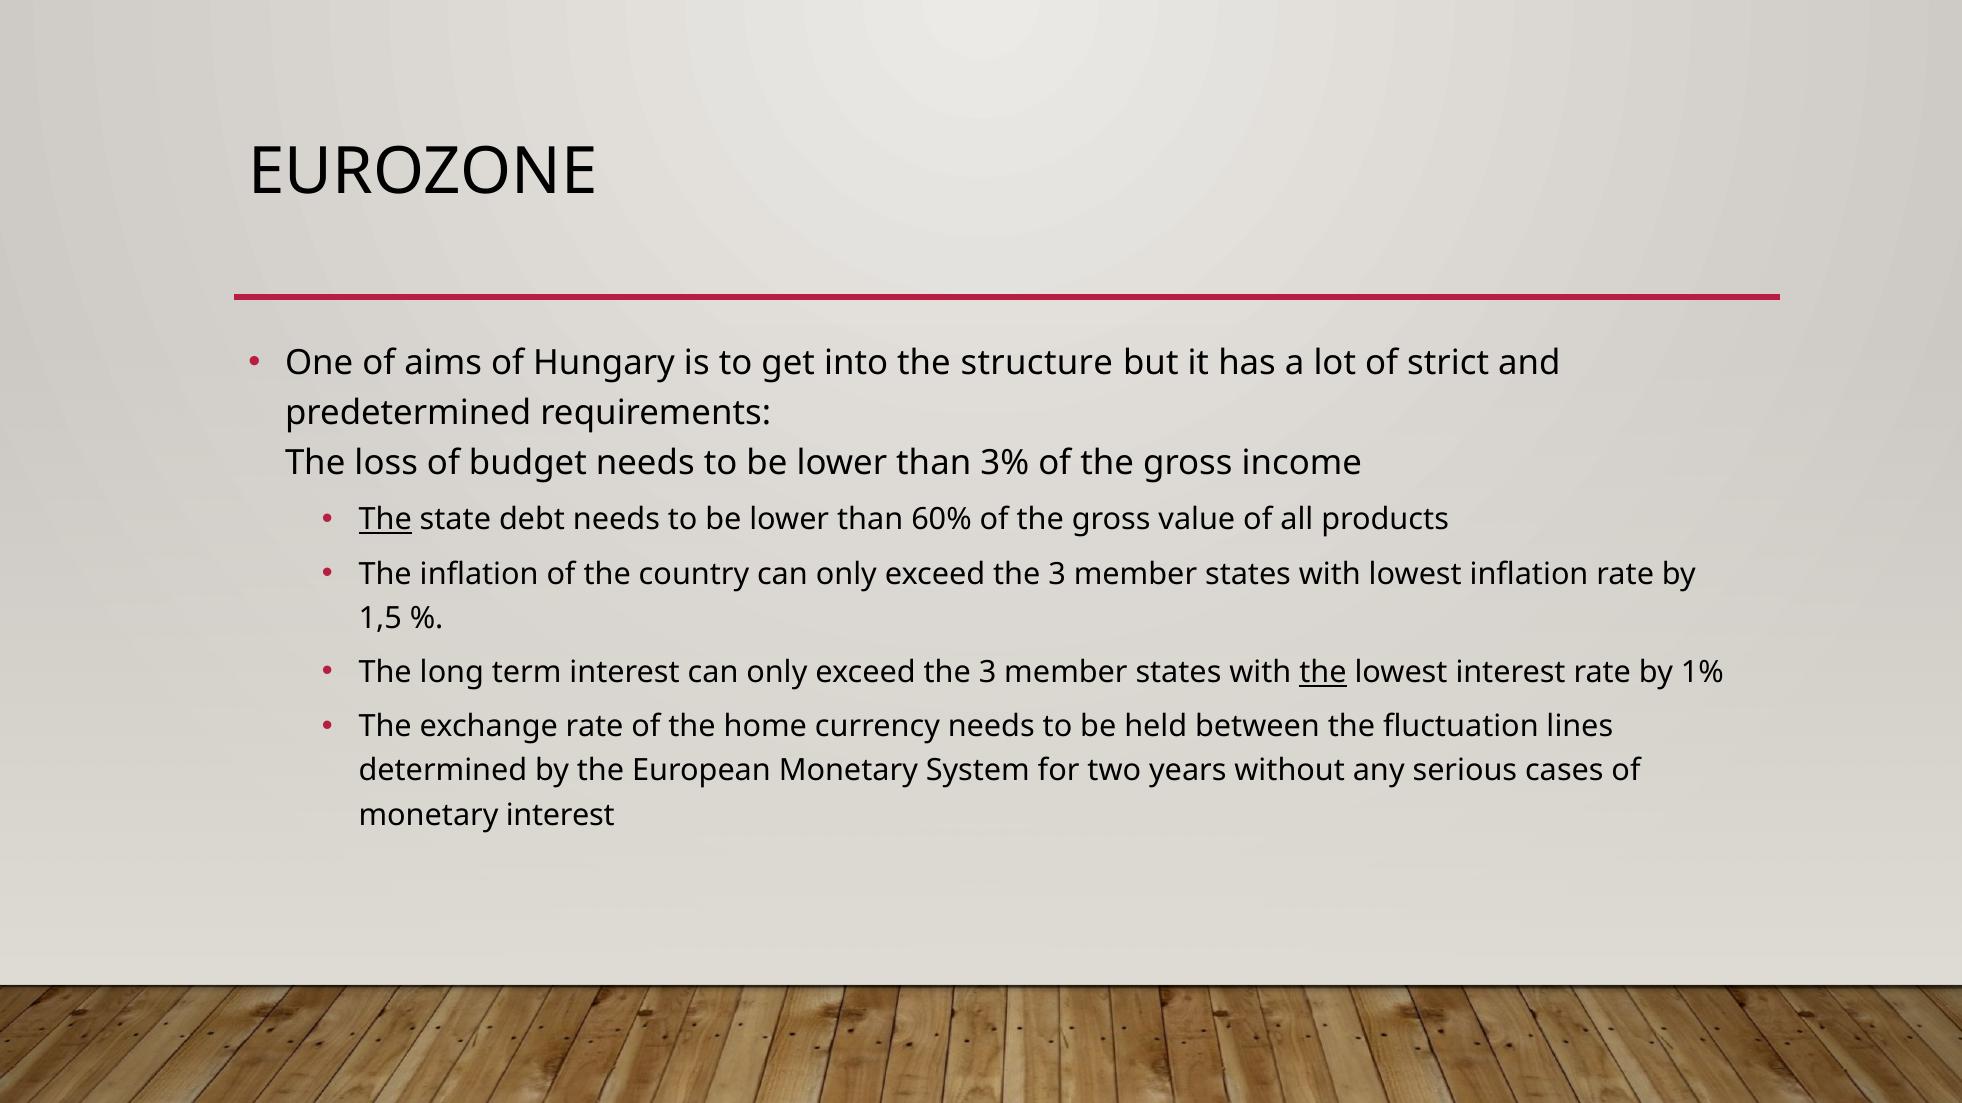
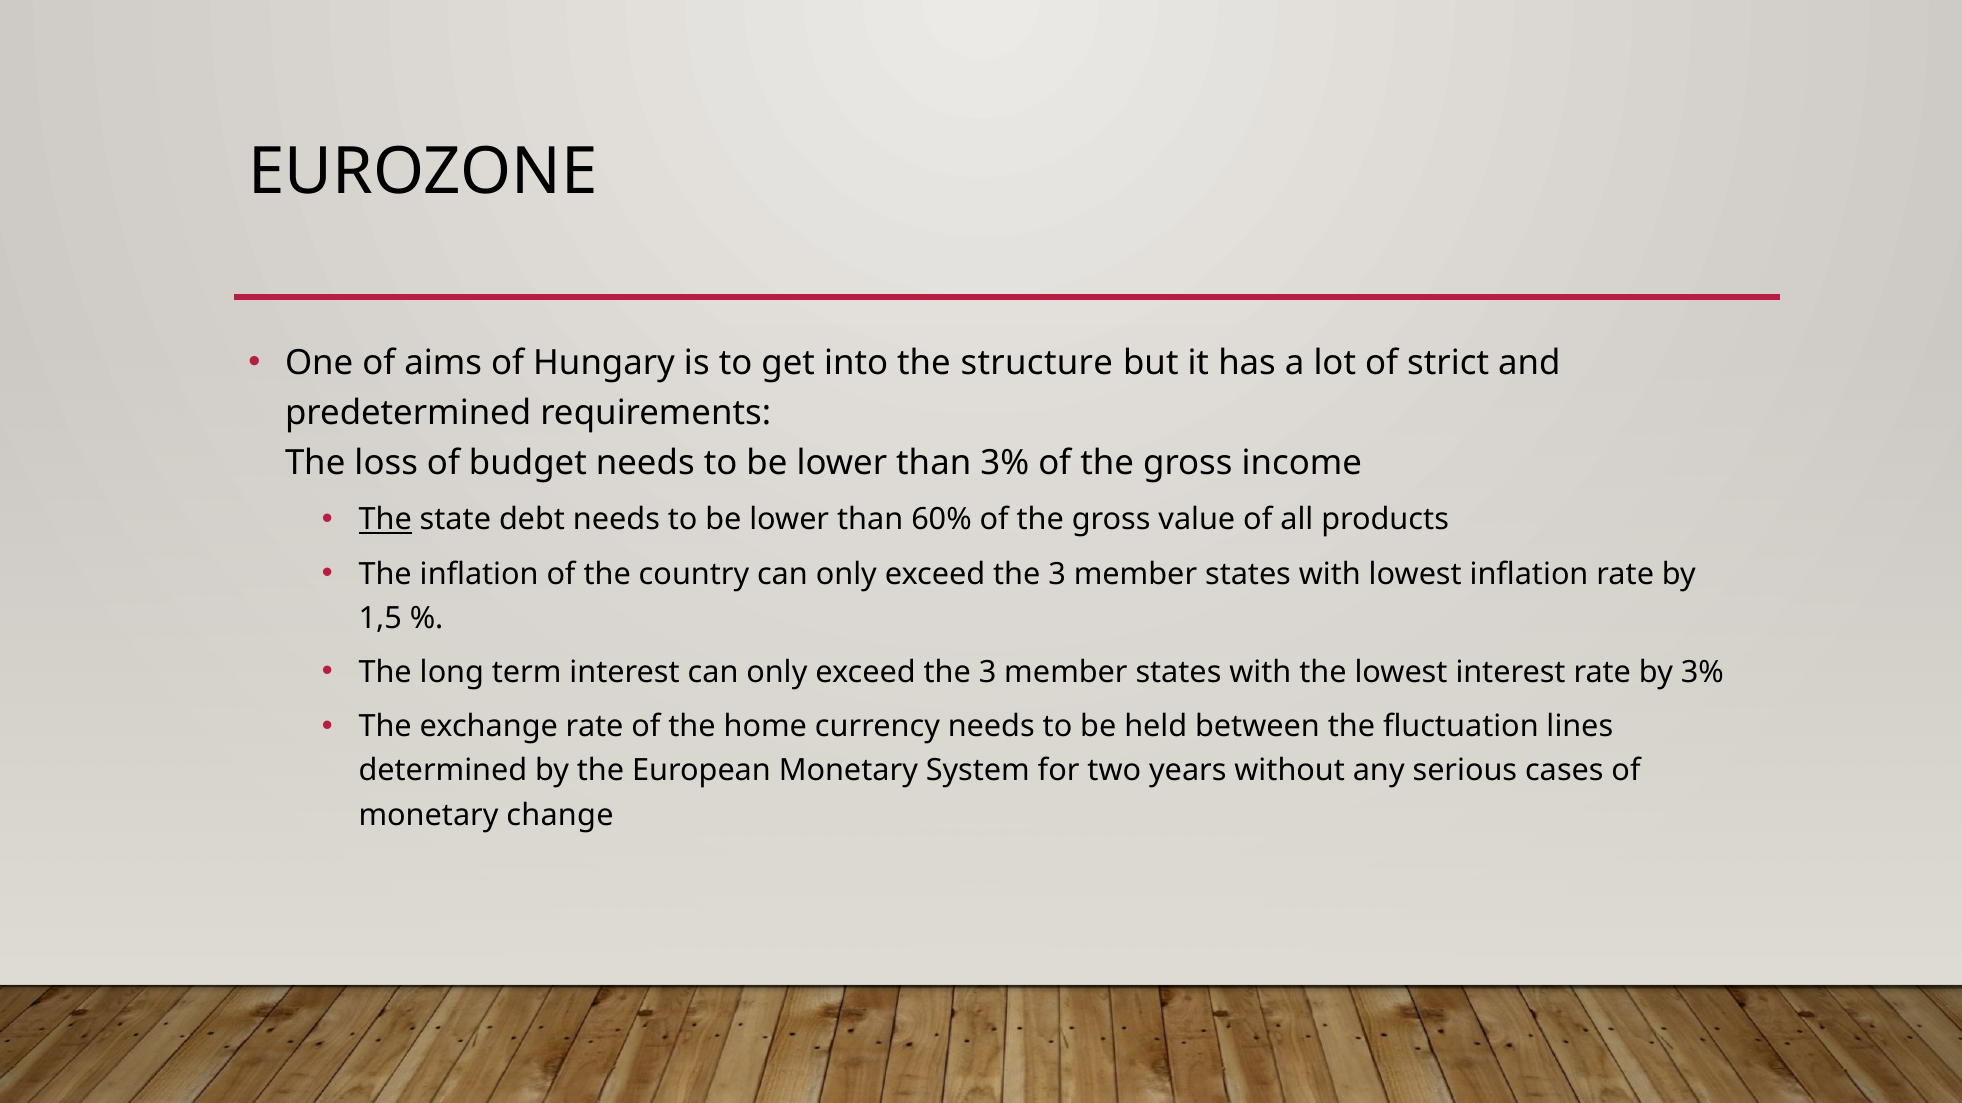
the underline: present -> none (1323, 673)
by 1%: 1% -> 3% (1702, 673)
monetary interest: interest -> change (560, 815)
